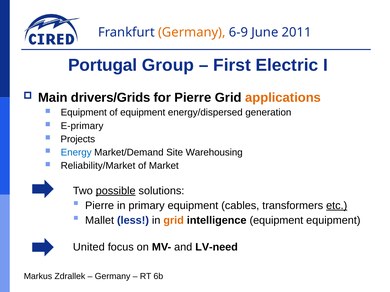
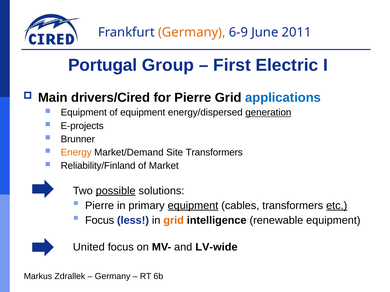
drivers/Grids: drivers/Grids -> drivers/Cired (111, 98)
applications colour: orange -> blue (283, 98)
generation underline: none -> present (268, 113)
E-primary: E-primary -> E-projects (82, 126)
Projects: Projects -> Brunner (78, 139)
Energy colour: blue -> orange (76, 153)
Site Warehousing: Warehousing -> Transformers (214, 153)
Reliability/Market: Reliability/Market -> Reliability/Finland (98, 166)
equipment underline: none -> present (193, 206)
Mallet: Mallet -> Focus (100, 221)
intelligence equipment: equipment -> renewable (276, 221)
LV-need: LV-need -> LV-wide (217, 248)
